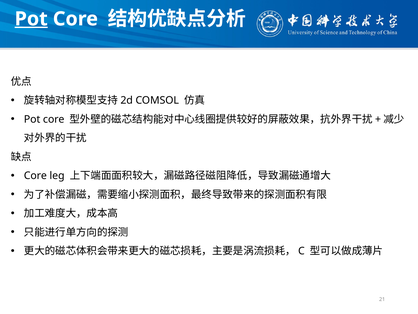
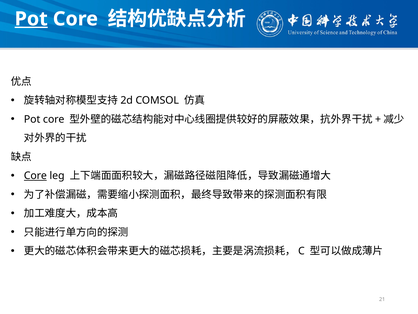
Core underline: none -> present (35, 176)
